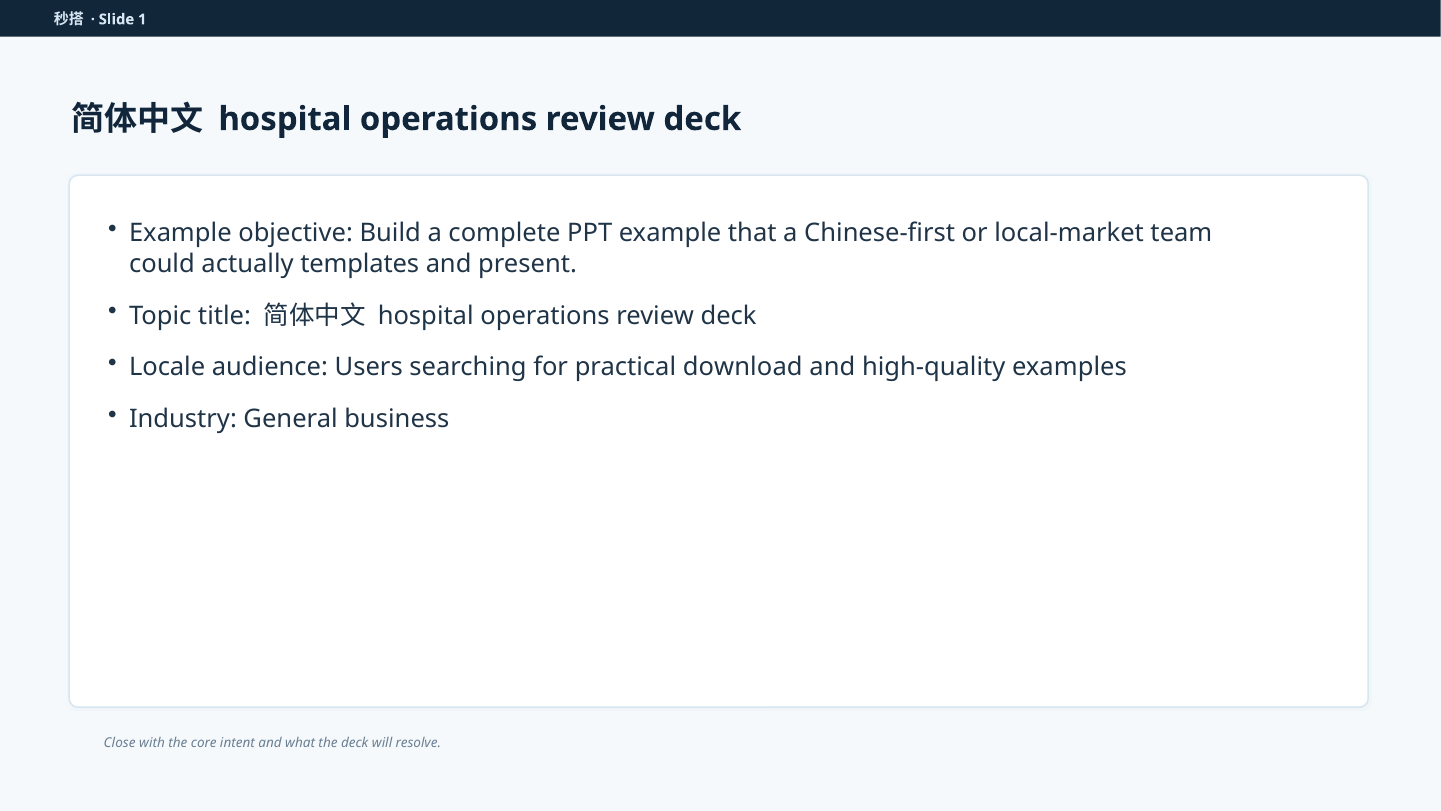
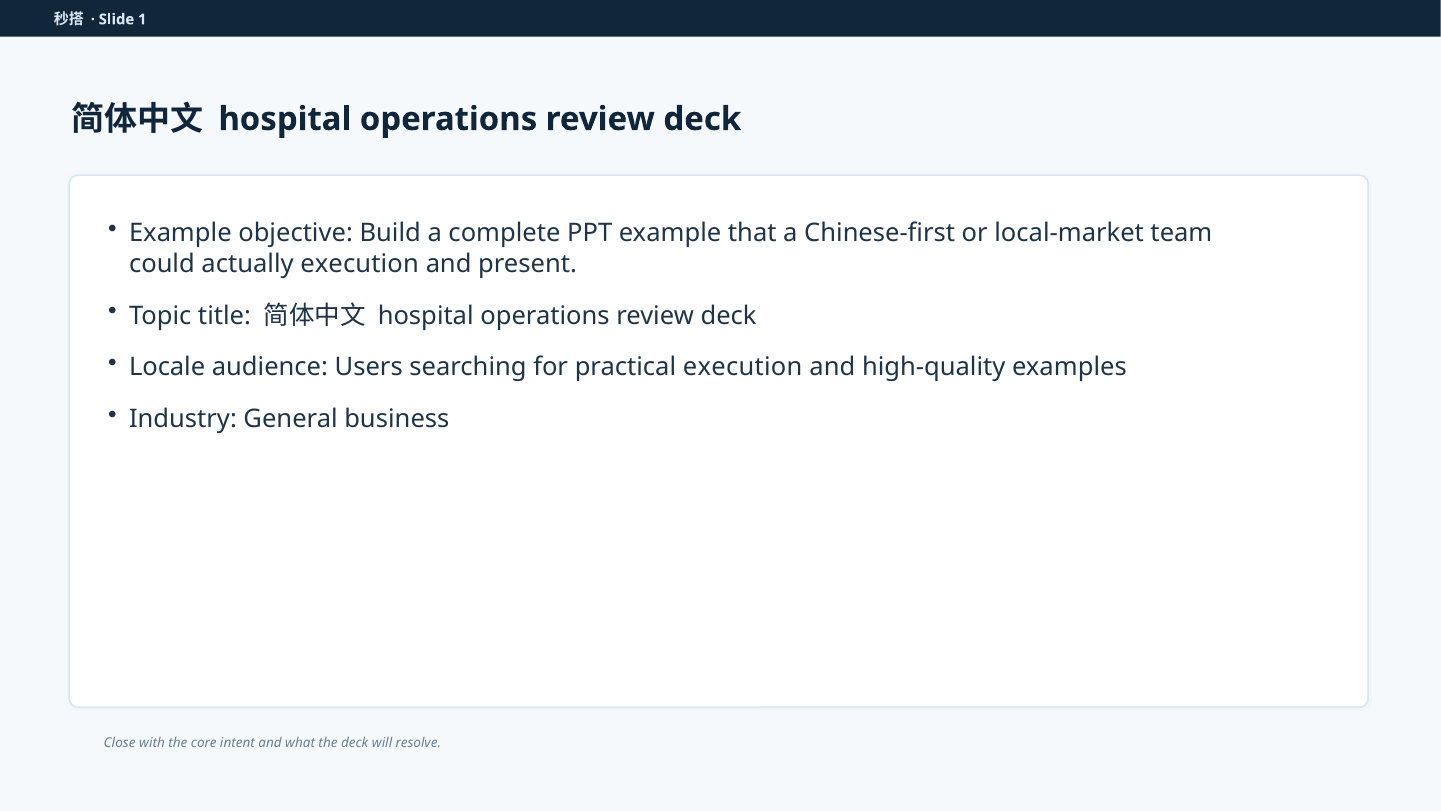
actually templates: templates -> execution (360, 264)
practical download: download -> execution (743, 367)
